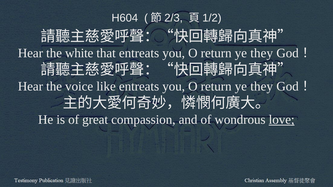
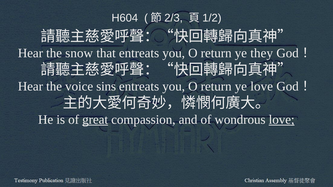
white: white -> snow (79, 53)
like: like -> sins (106, 86)
they: they -> love (262, 86)
great underline: none -> present (95, 120)
